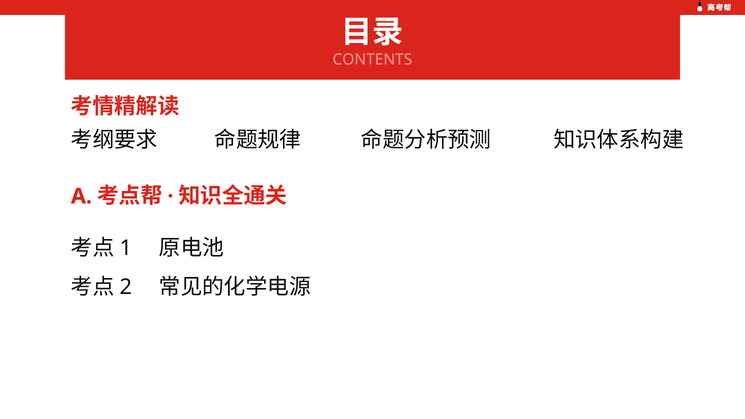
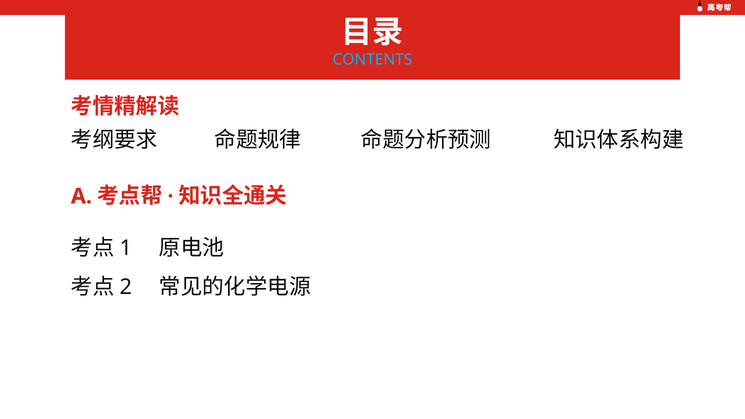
CONTENTS colour: pink -> light blue (372, 60)
